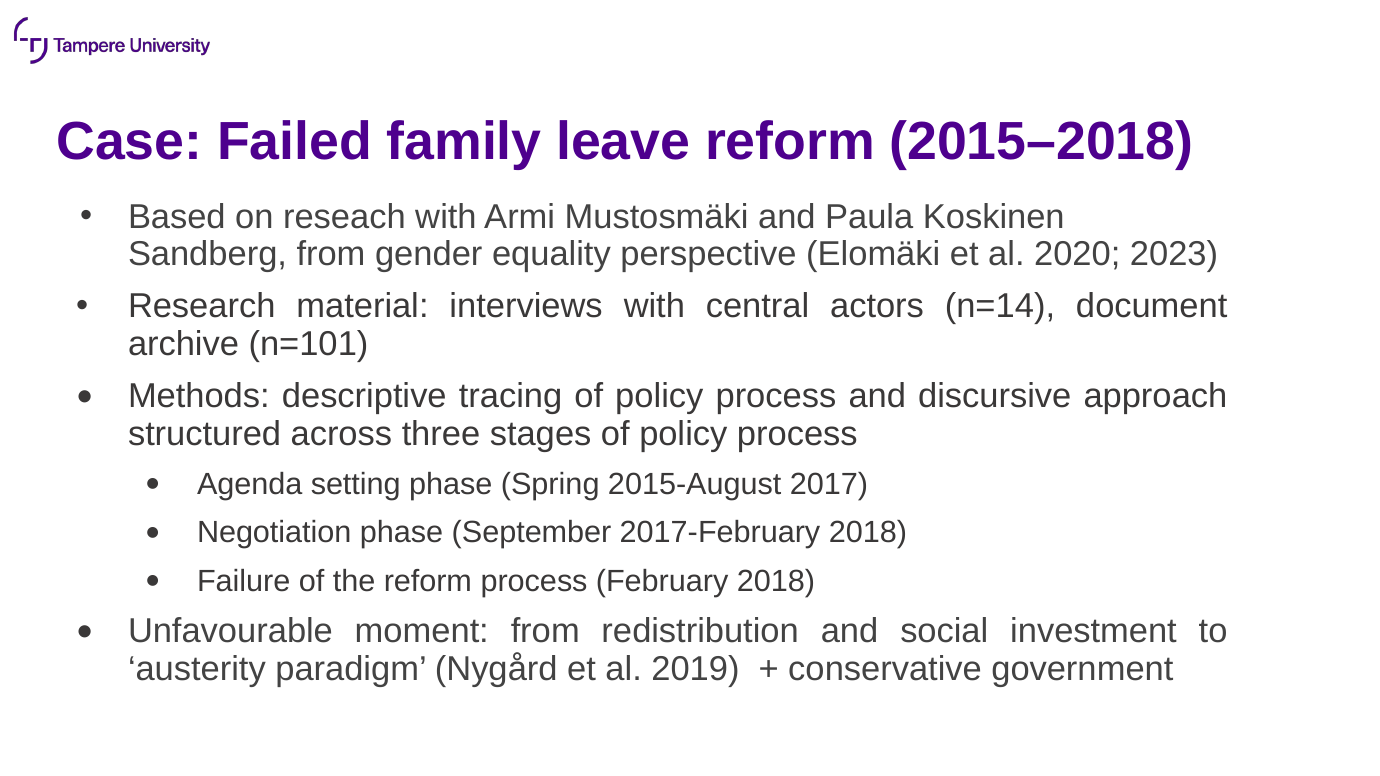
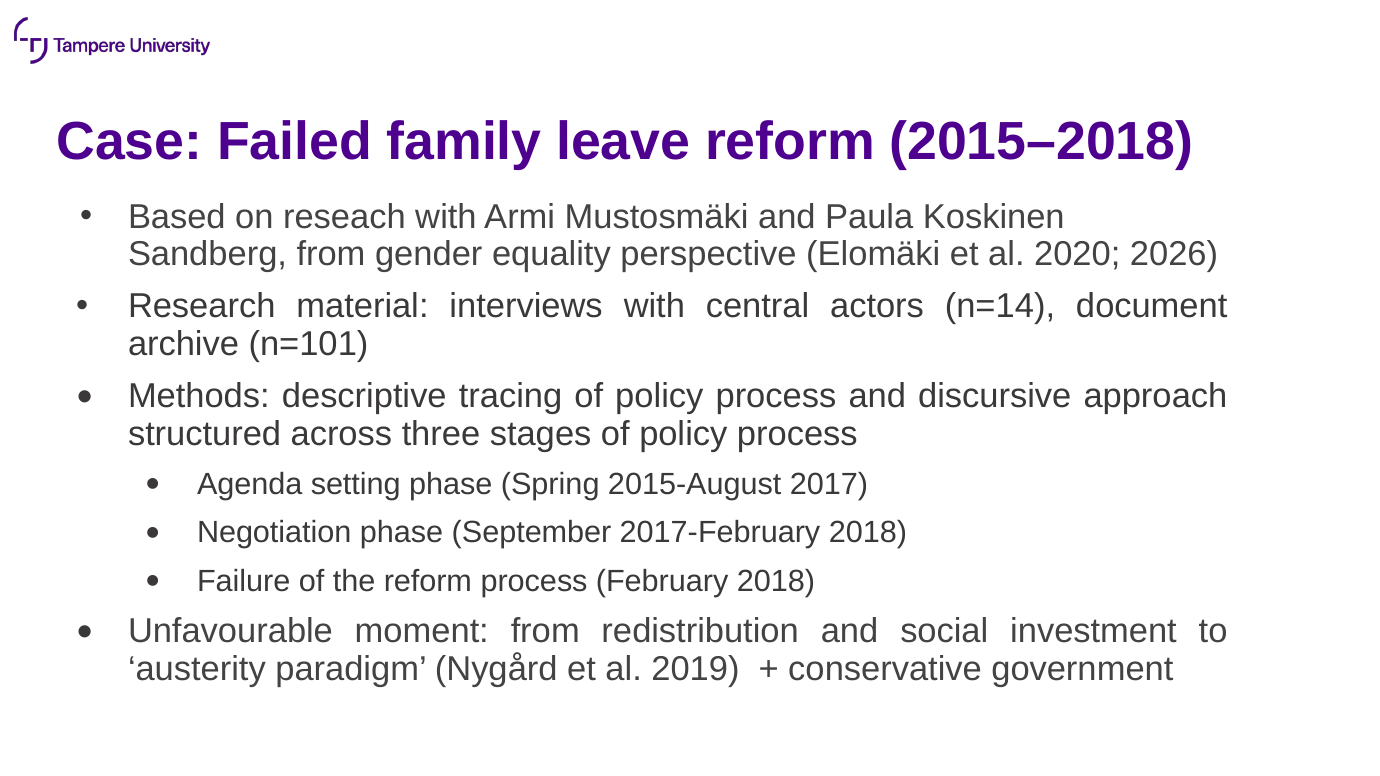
2023: 2023 -> 2026 (1174, 254)
